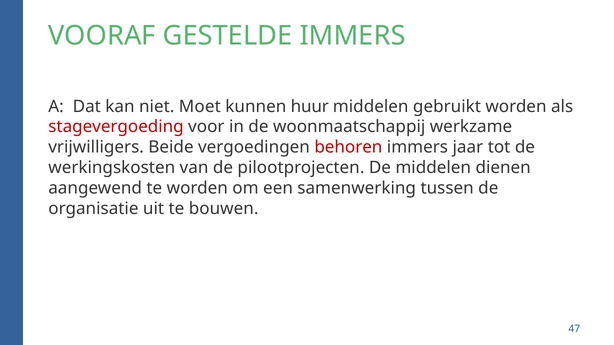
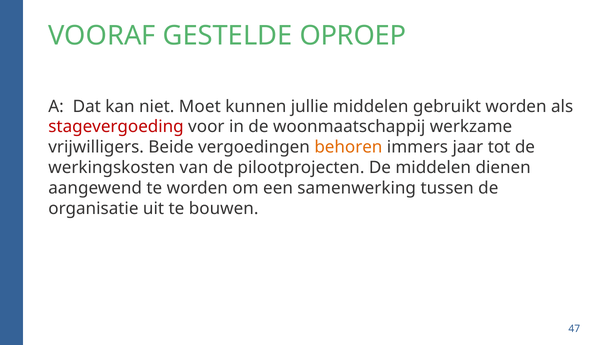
GESTELDE IMMERS: IMMERS -> OPROEP (353, 36)
huur: huur -> jullie (310, 107)
behoren colour: red -> orange (348, 147)
